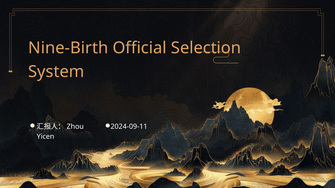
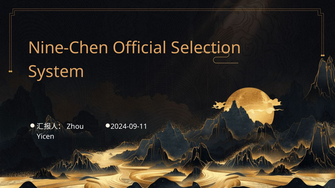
Nine-Birth: Nine-Birth -> Nine-Chen (68, 48)
